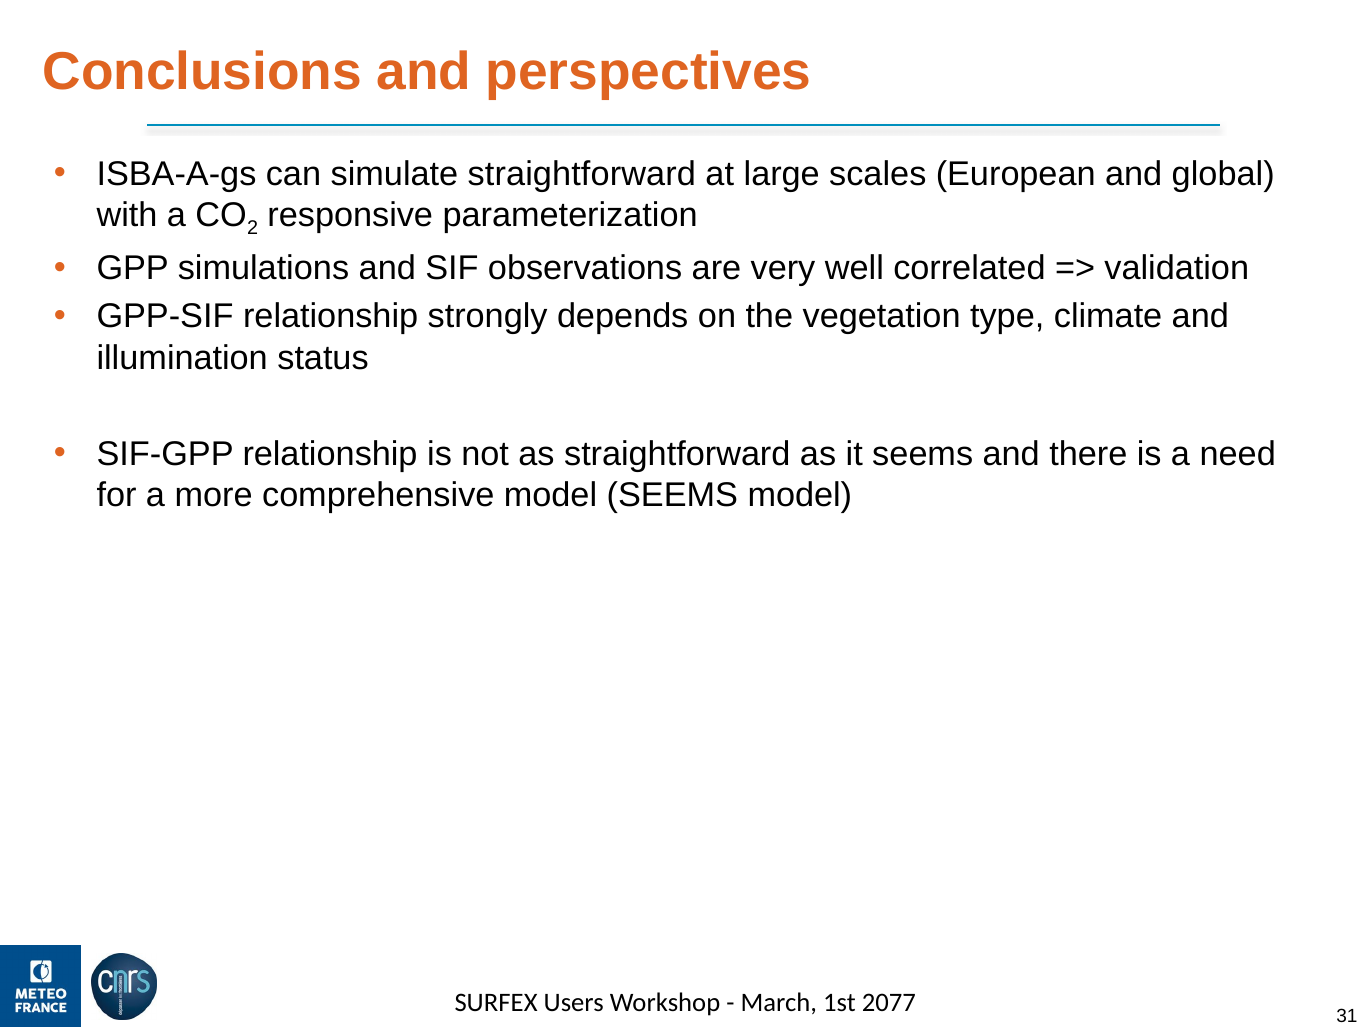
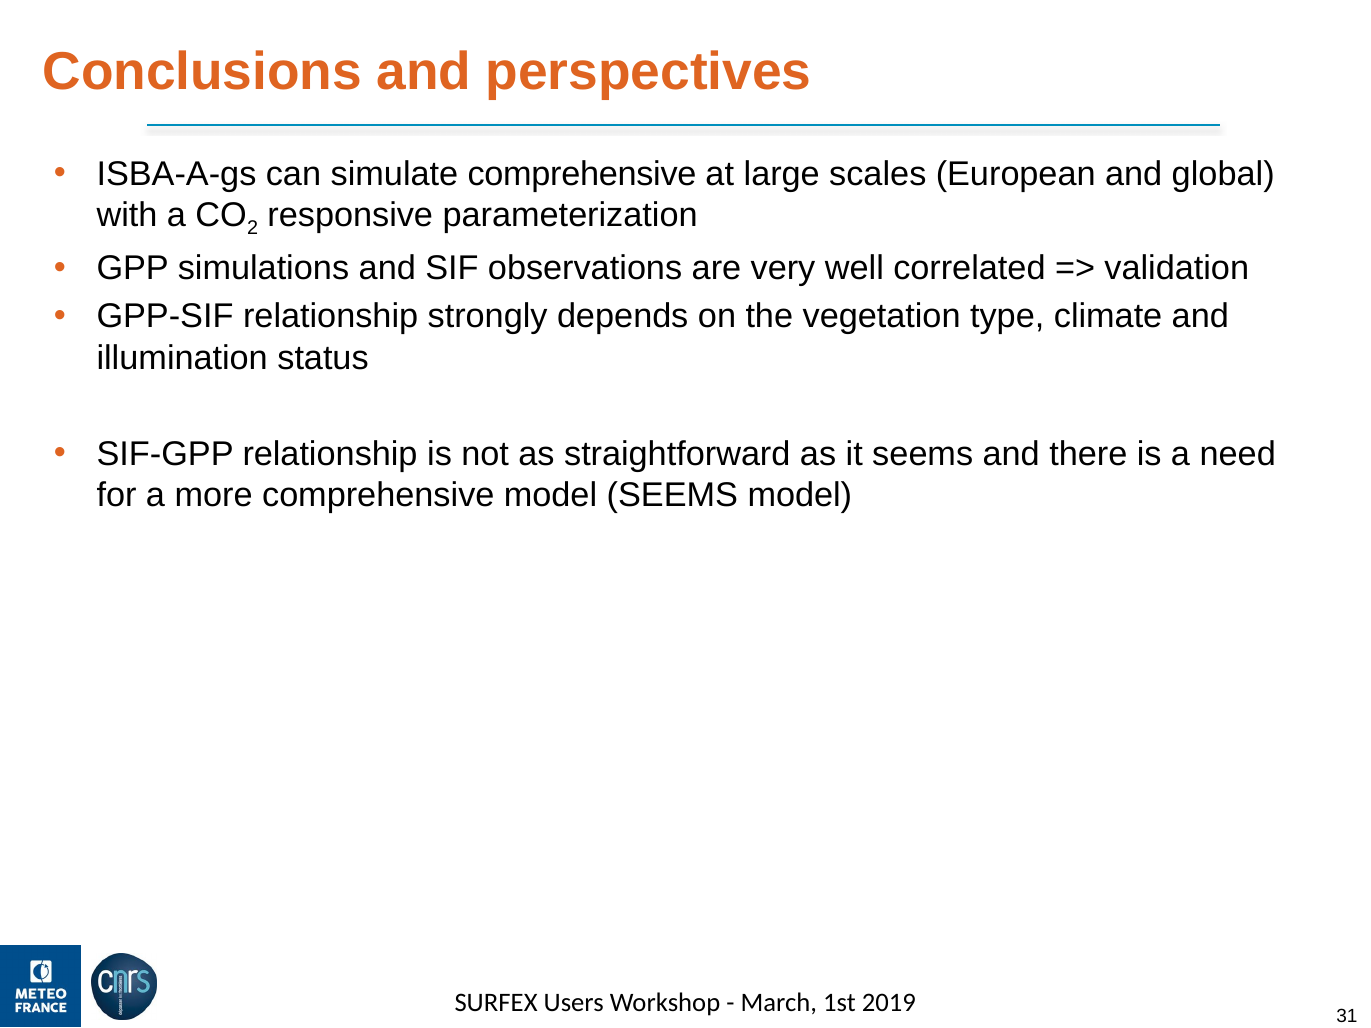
simulate straightforward: straightforward -> comprehensive (582, 174)
2077: 2077 -> 2019 (889, 1003)
